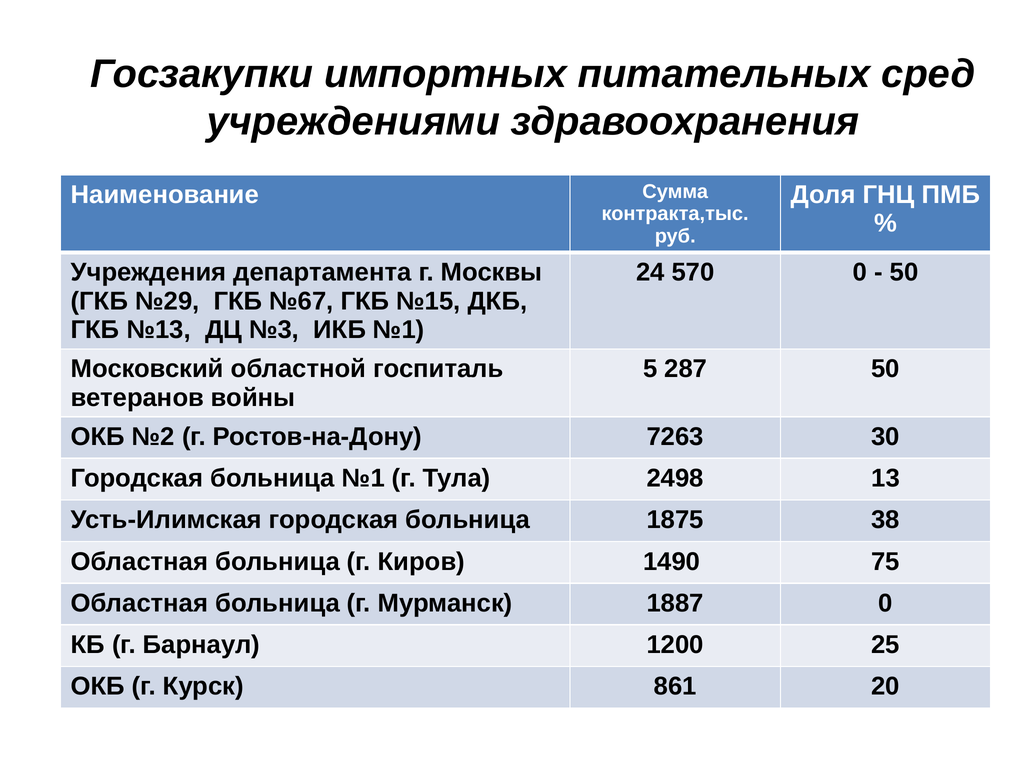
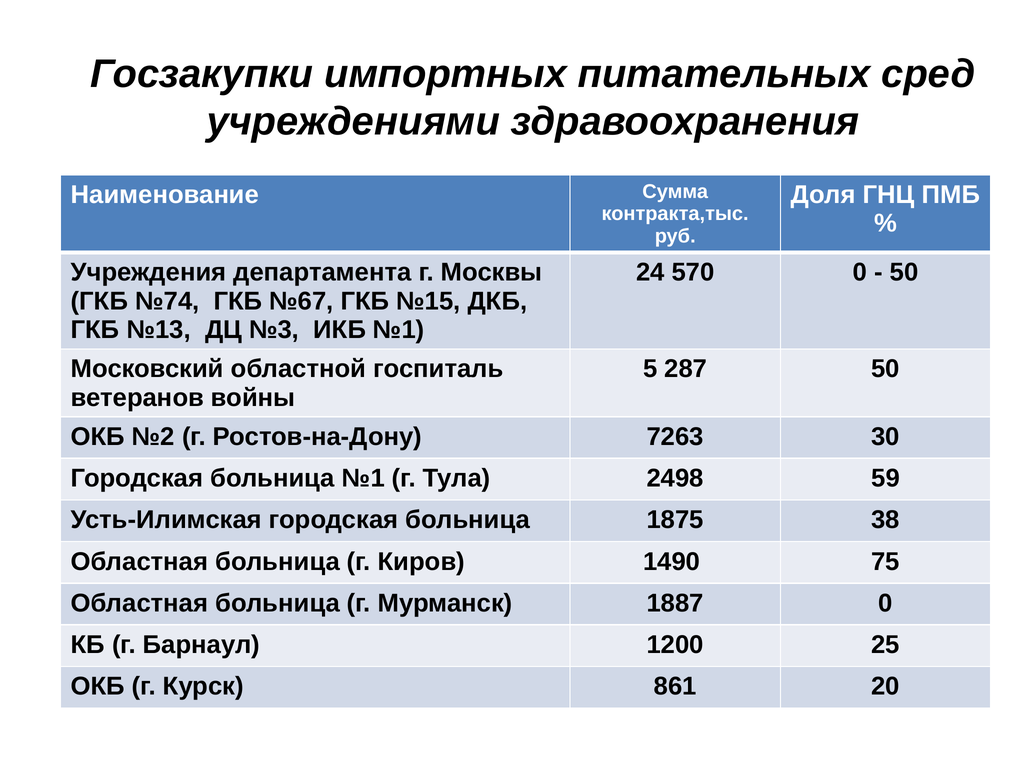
№29: №29 -> №74 (167, 301)
13: 13 -> 59 (886, 478)
